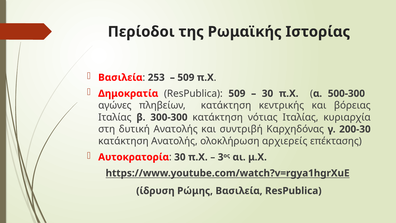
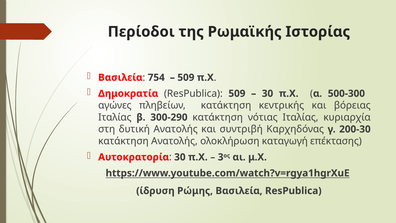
253: 253 -> 754 (156, 77)
300-300: 300-300 -> 300-290 (169, 117)
αρχιερείς: αρχιερείς -> καταγωγή (285, 141)
